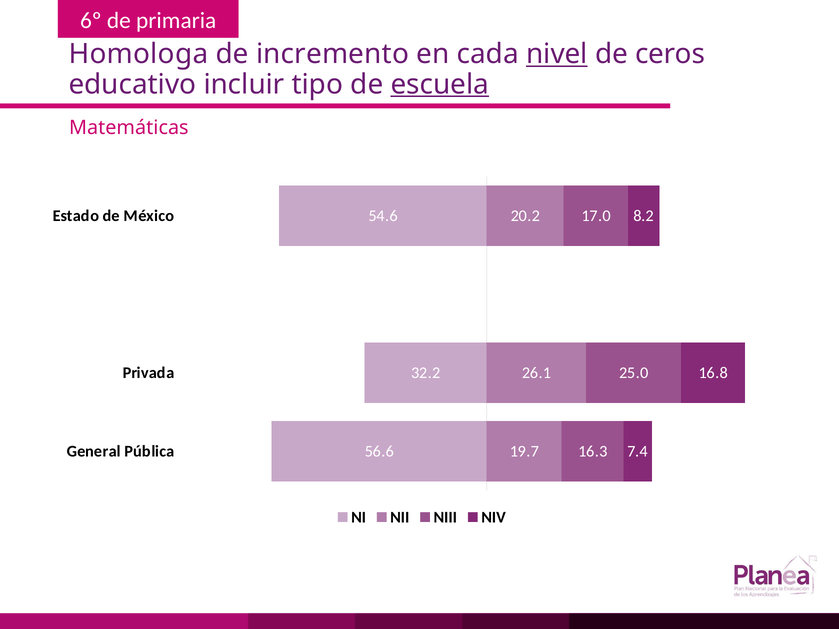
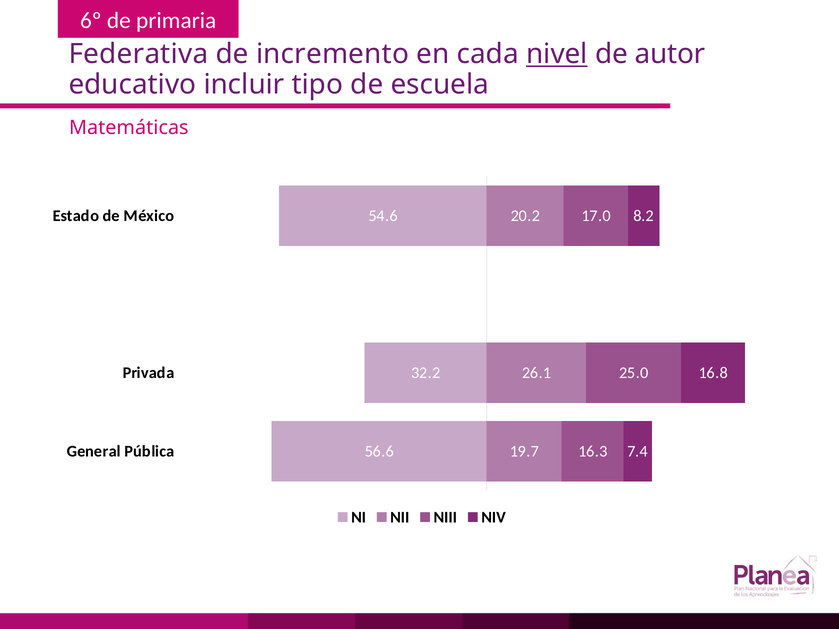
Homologa: Homologa -> Federativa (138, 54)
ceros: ceros -> autor (670, 54)
escuela underline: present -> none (440, 84)
